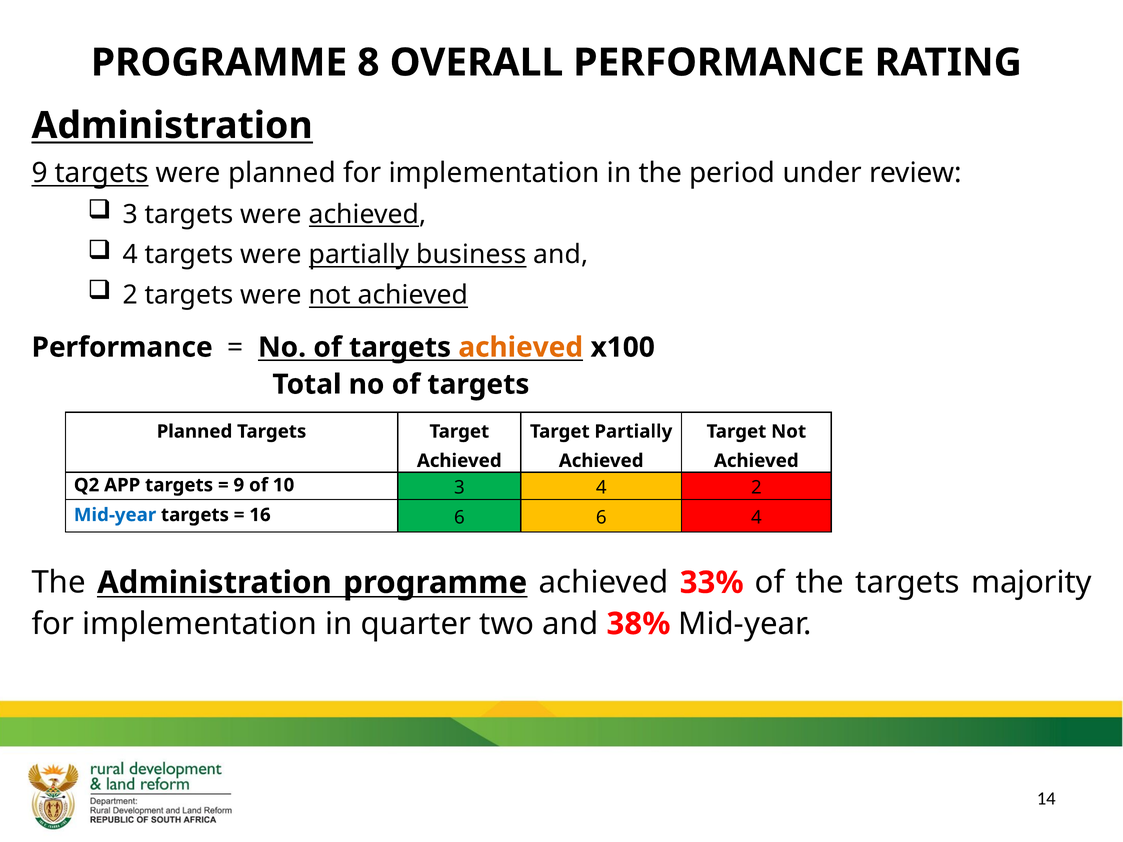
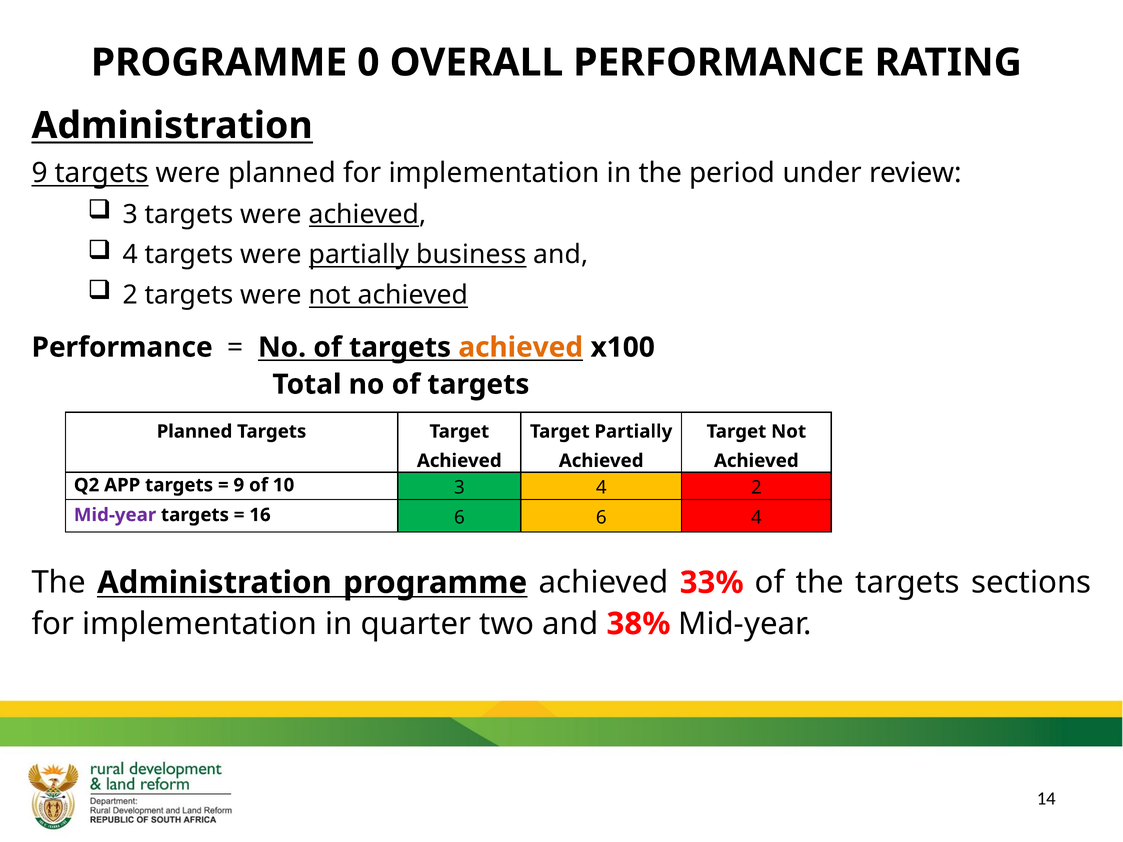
8: 8 -> 0 (368, 63)
Mid-year colour: blue -> purple (115, 515)
majority: majority -> sections (1031, 583)
